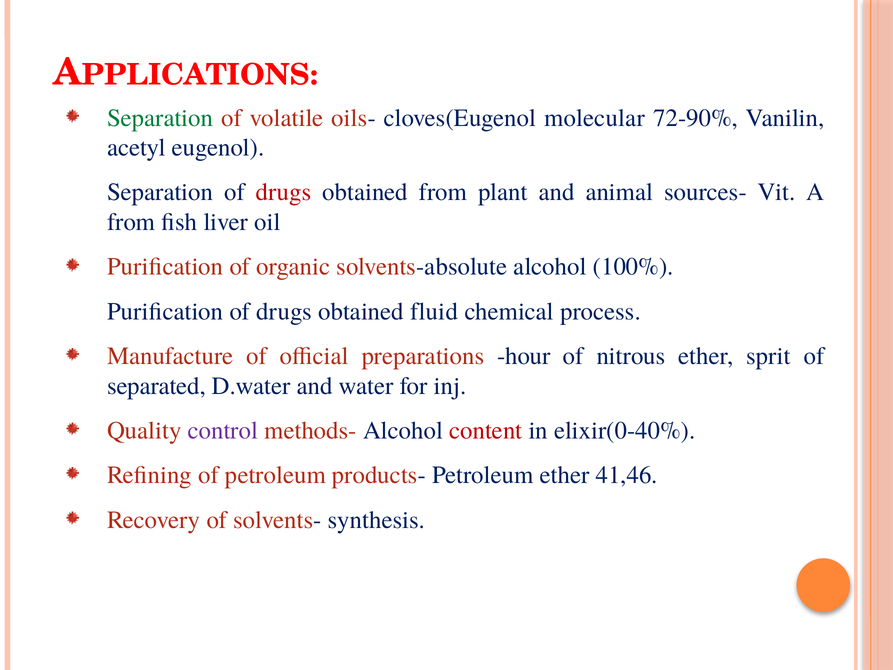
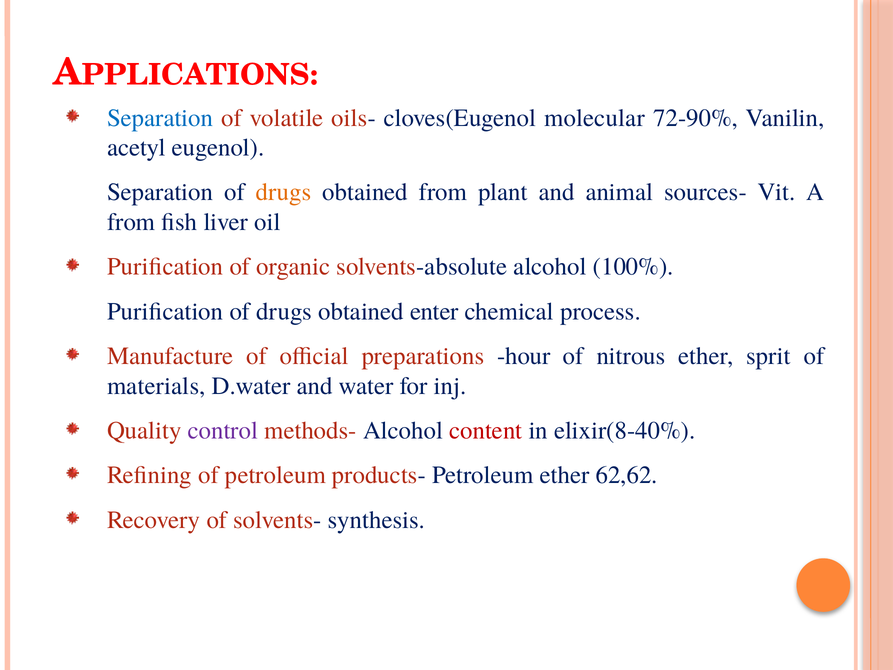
Separation colour: green -> blue (160, 118)
drugs colour: red -> orange (284, 192)
fluid: fluid -> enter (434, 311)
separated: separated -> materials (156, 386)
elixir(0-40%: elixir(0-40% -> elixir(8-40% (625, 430)
41,46: 41,46 -> 62,62 (627, 475)
